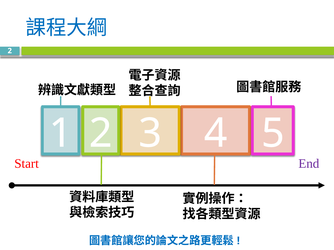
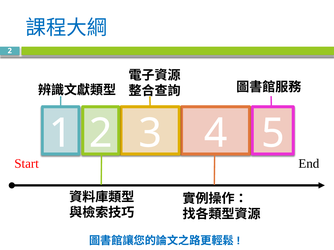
End colour: purple -> black (309, 164)
